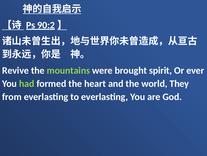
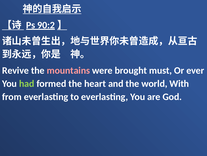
mountains colour: light green -> pink (68, 70)
spirit: spirit -> must (161, 70)
They: They -> With (179, 83)
